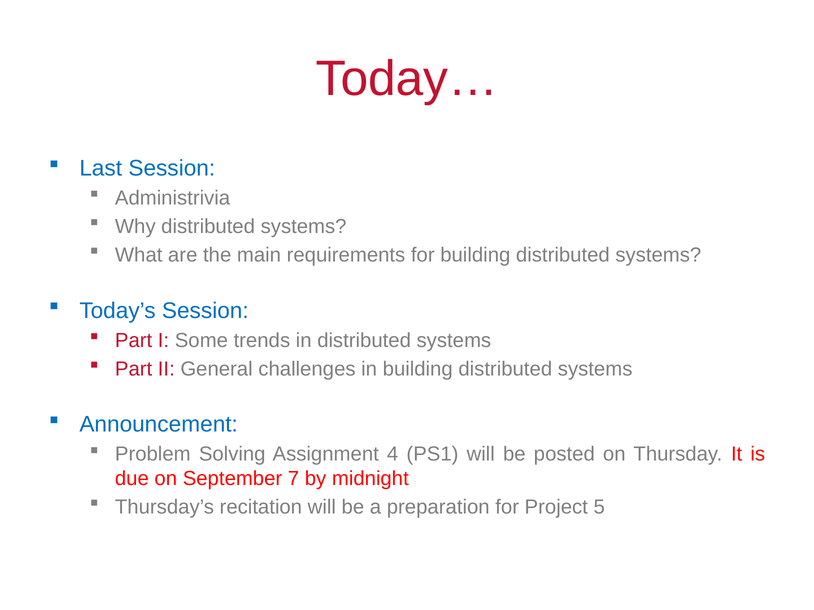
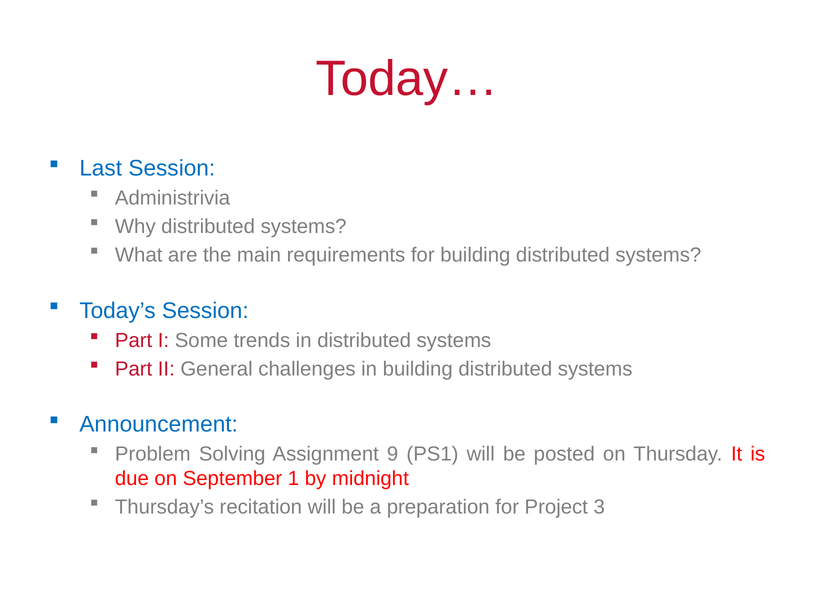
4: 4 -> 9 (393, 455)
7: 7 -> 1 (293, 479)
5: 5 -> 3 (599, 507)
